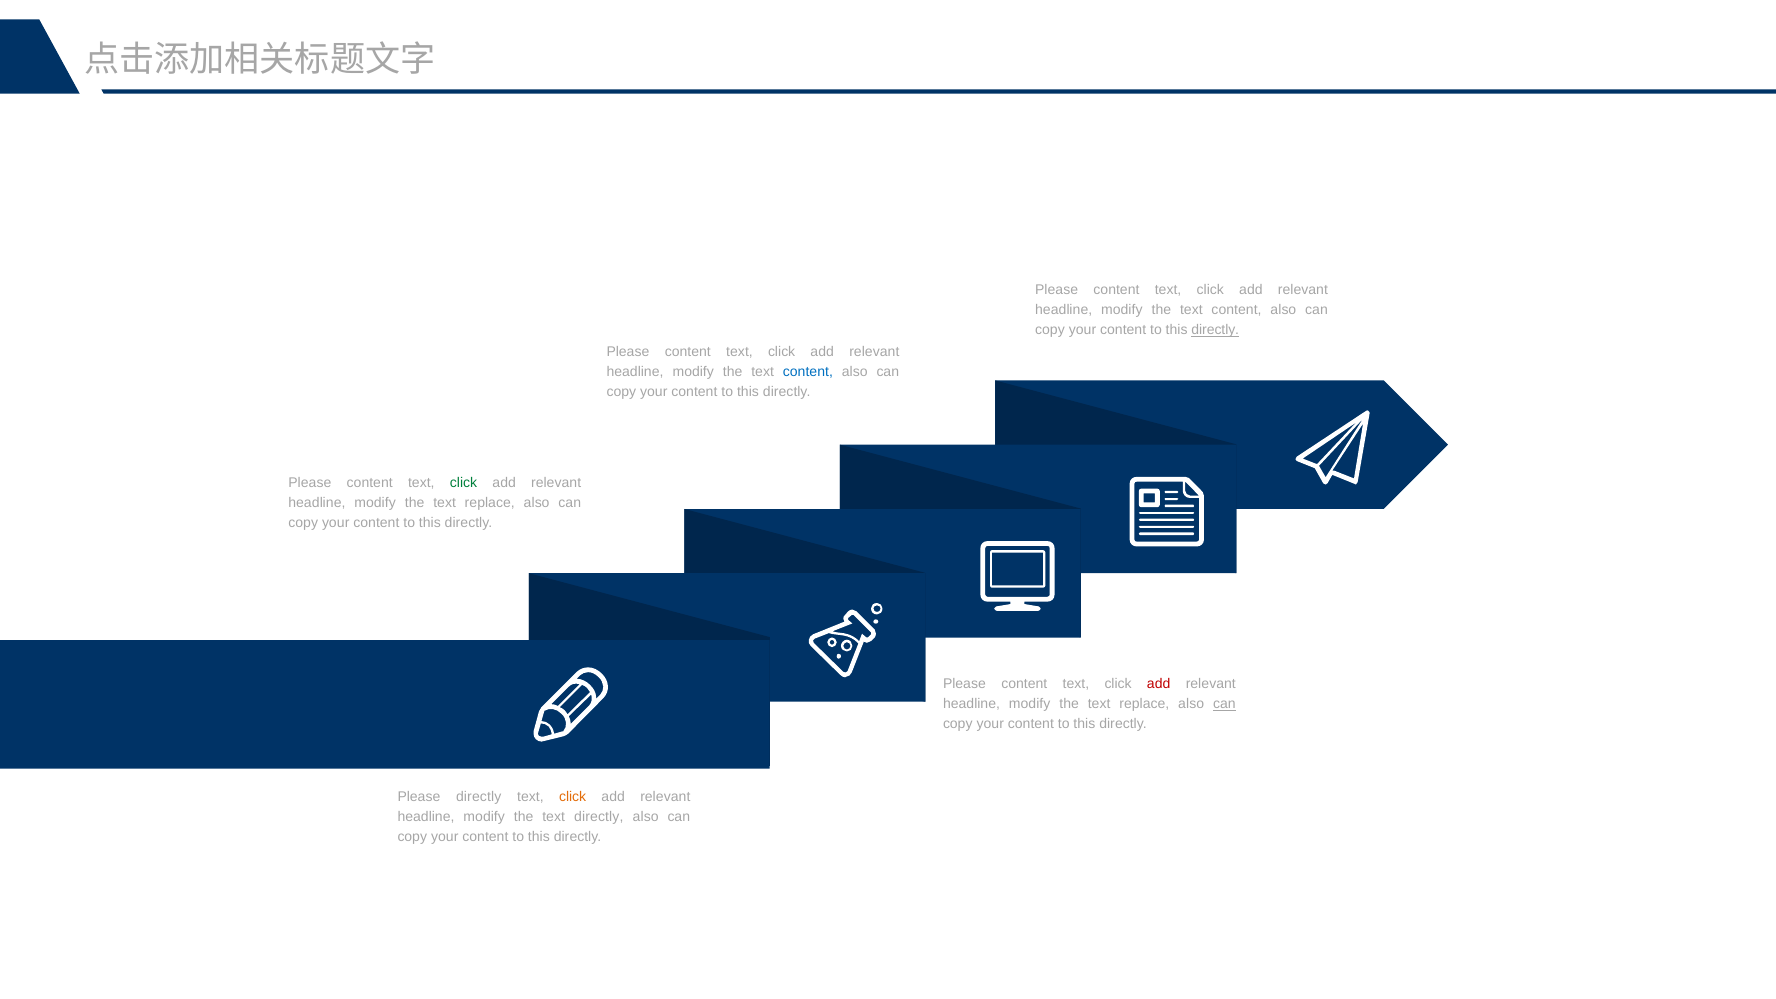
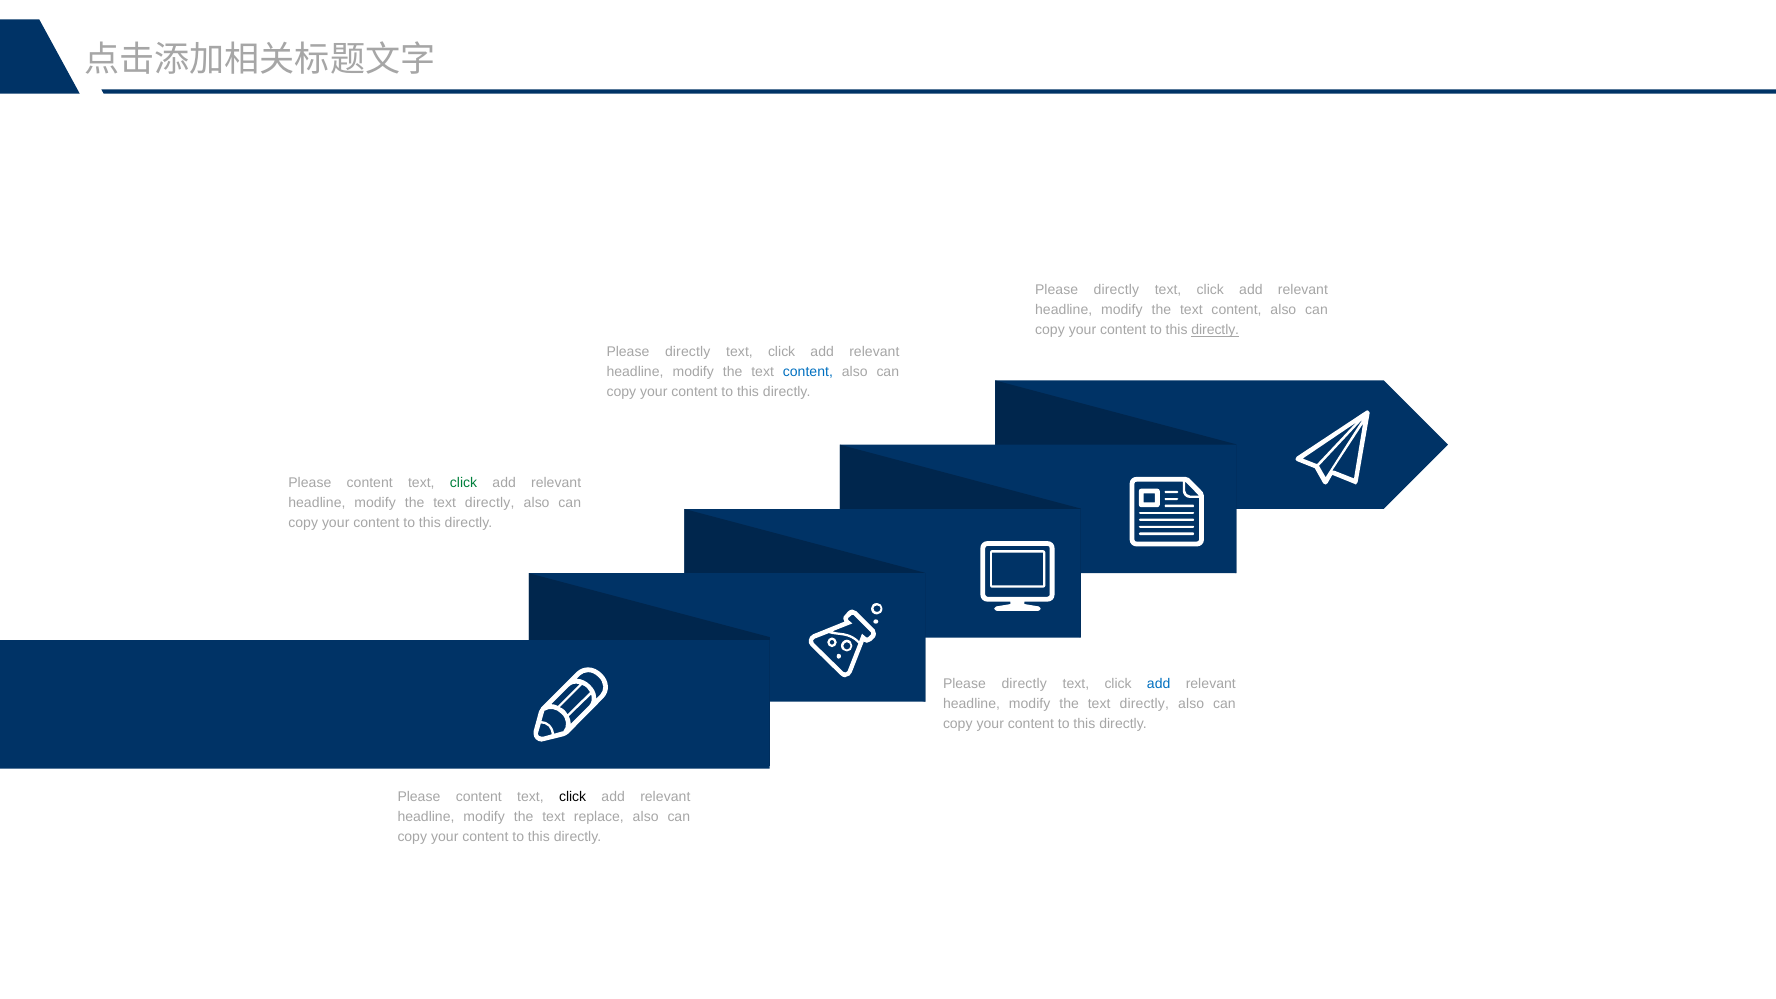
content: content -> directly (1116, 290)
content: content -> directly (688, 352)
replace: replace -> directly (490, 503)
content: content -> directly (1024, 684)
add colour: red -> blue (1159, 684)
replace: replace -> directly (1144, 704)
can underline: present -> none (1224, 704)
directly: directly -> content (479, 797)
click colour: orange -> black (573, 797)
text directly: directly -> replace (599, 817)
